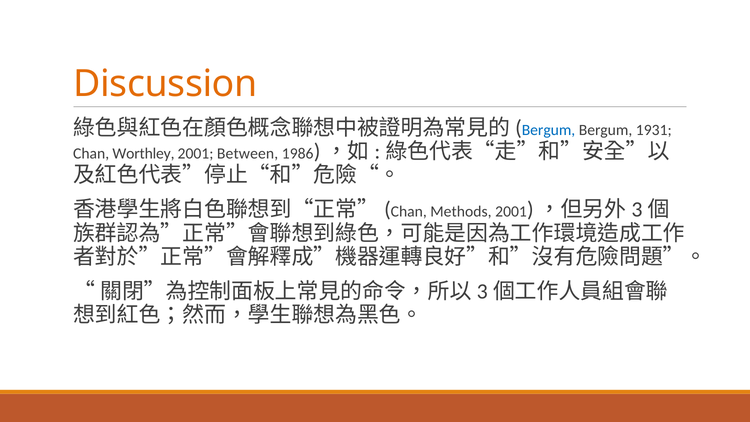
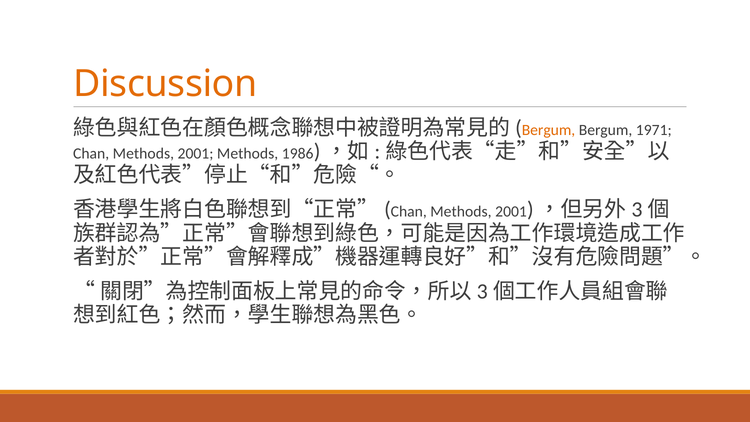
Bergum colour: blue -> orange (549, 130)
1931: 1931 -> 1971 (654, 130)
Worthley: Worthley -> Methods (143, 154)
2001 Between: Between -> Methods (248, 154)
